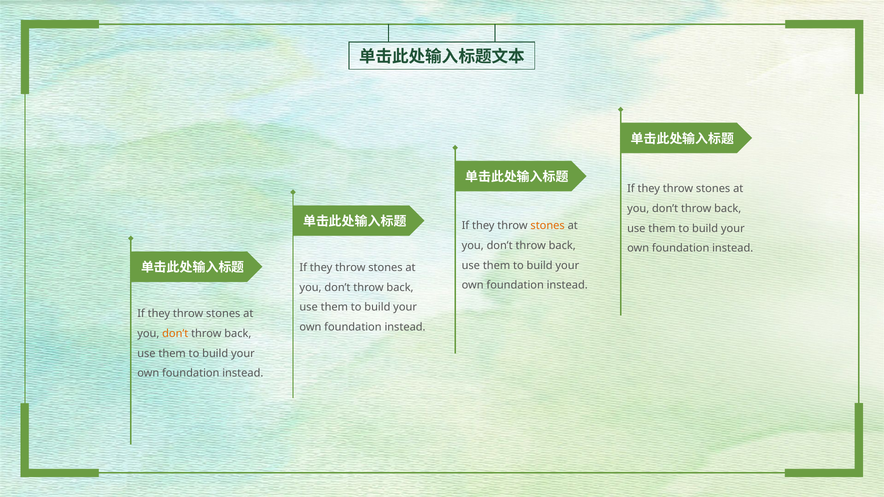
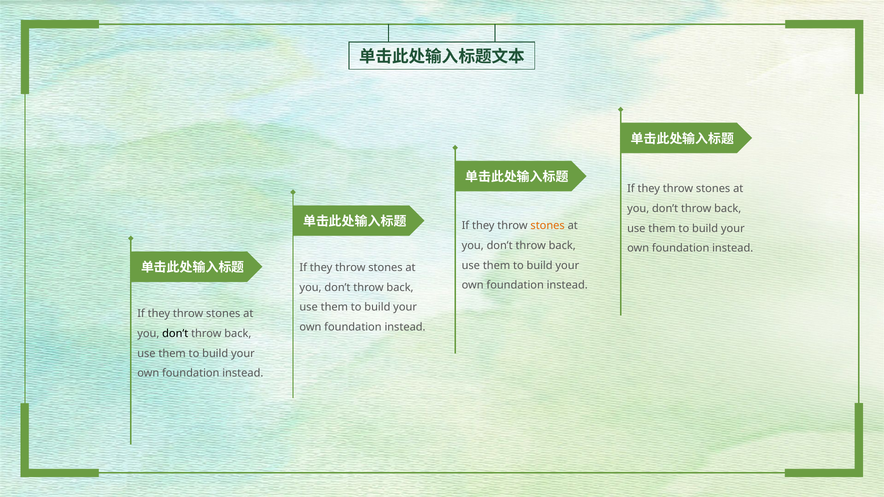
don’t colour: orange -> black (175, 334)
